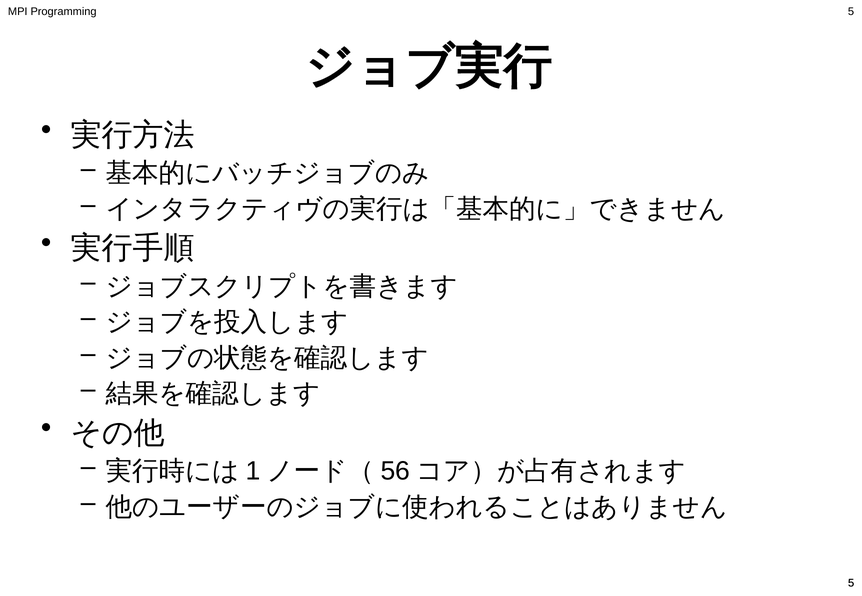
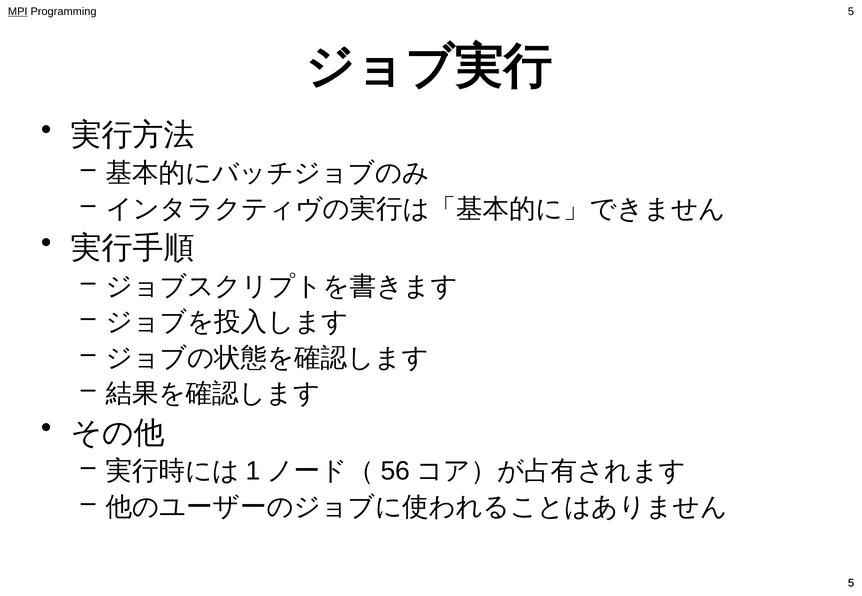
MPI underline: none -> present (18, 11)
